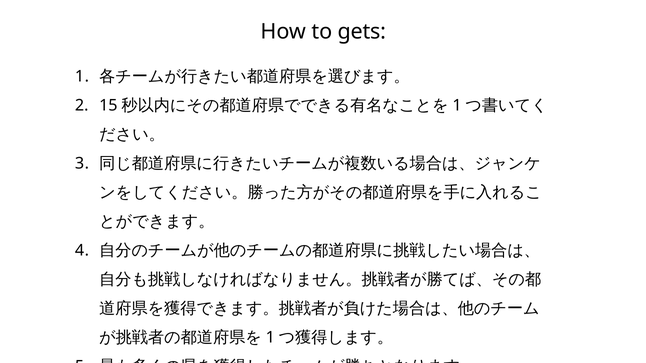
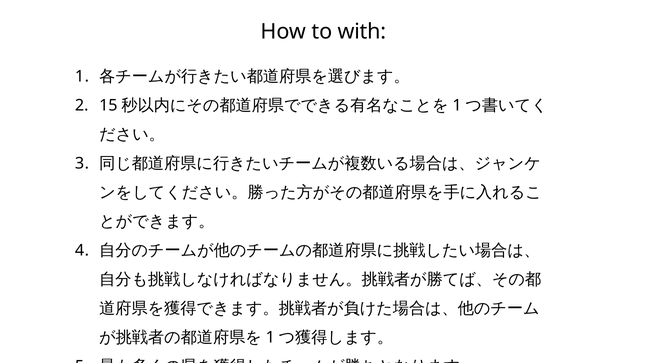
gets: gets -> with (362, 32)
